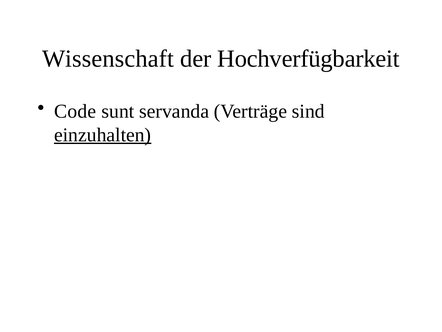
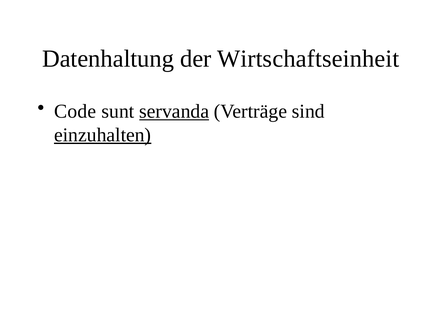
Wissenschaft: Wissenschaft -> Datenhaltung (108, 59)
Hochverfügbarkeit: Hochverfügbarkeit -> Wirtschaftseinheit (308, 59)
servanda underline: none -> present (174, 111)
